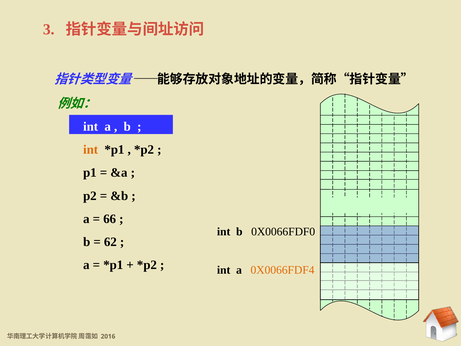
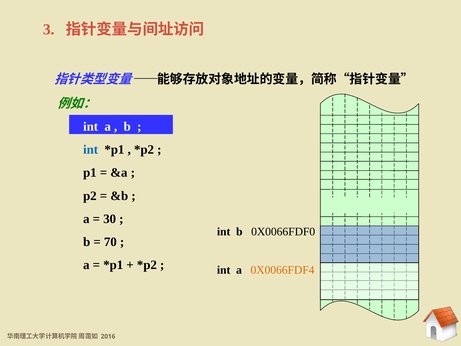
int colour: orange -> blue (91, 150)
66: 66 -> 30 (110, 219)
62: 62 -> 70 (110, 242)
